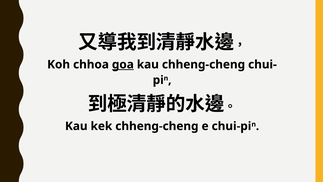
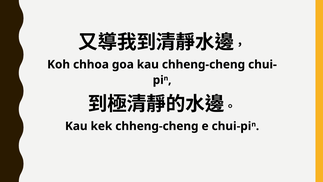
goa underline: present -> none (123, 64)
